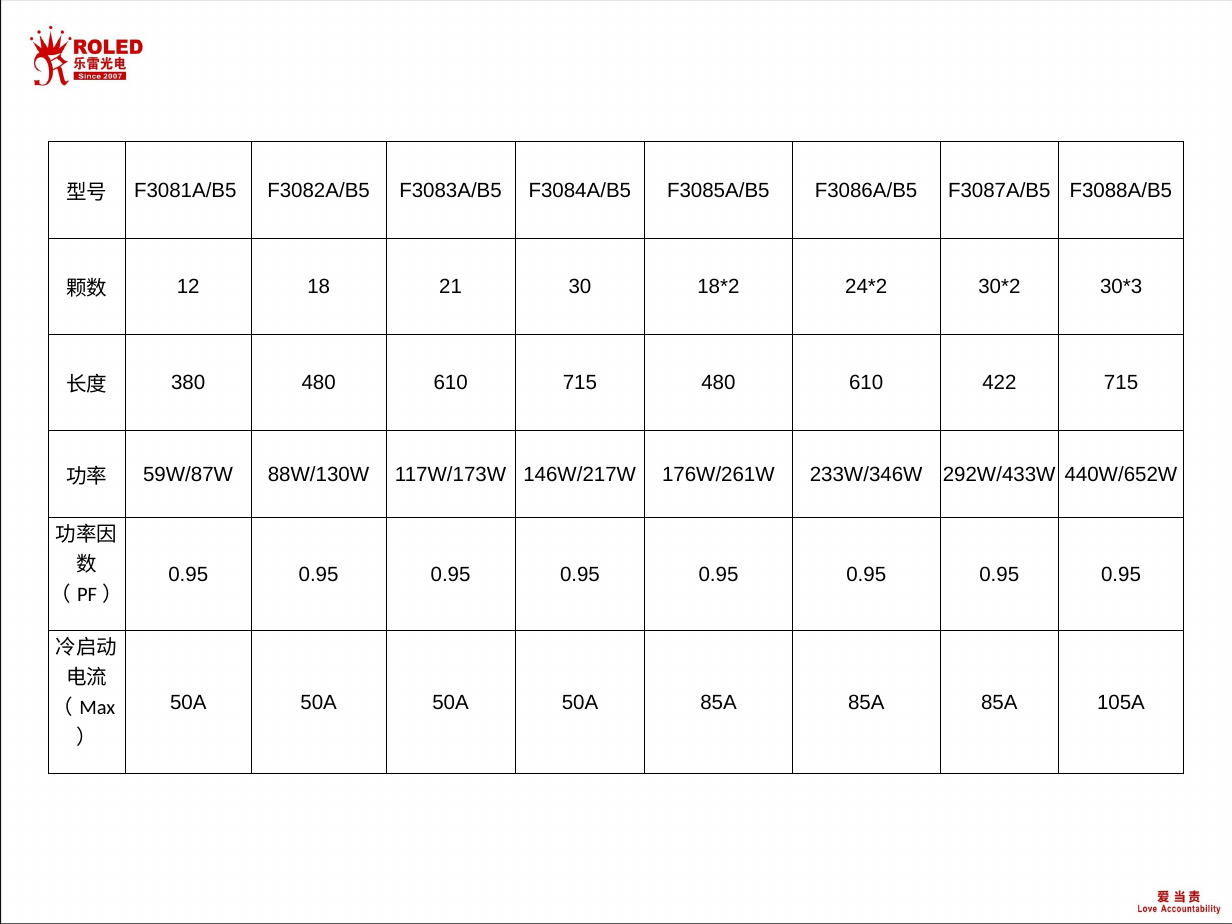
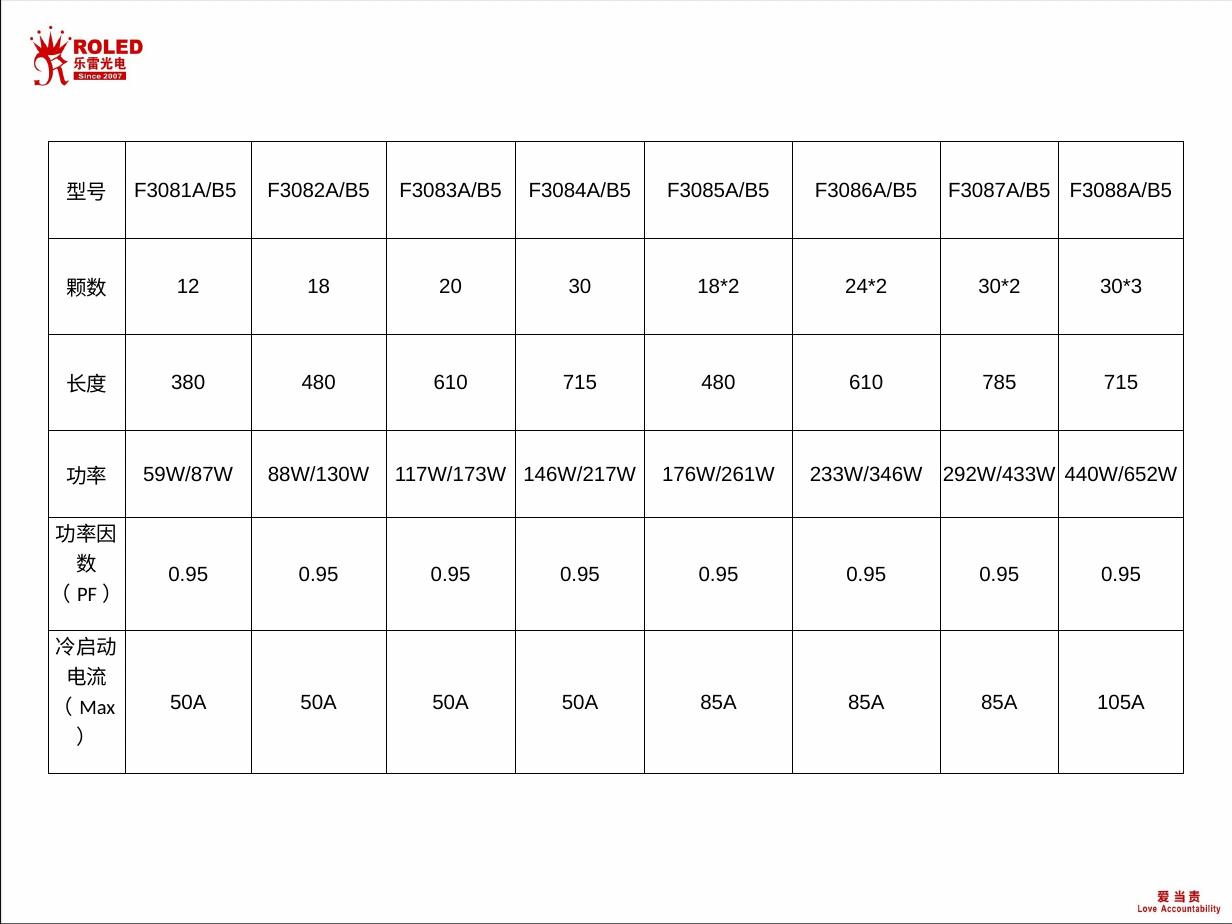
21: 21 -> 20 (451, 287)
422: 422 -> 785 (999, 383)
